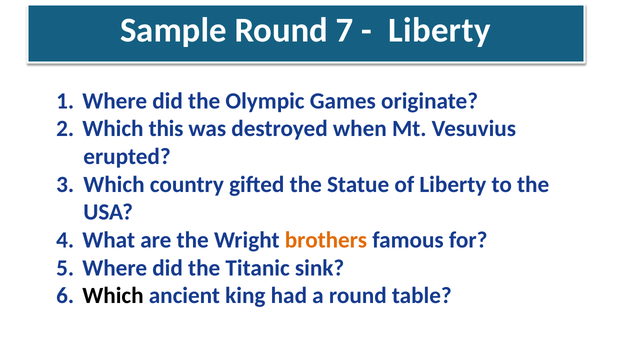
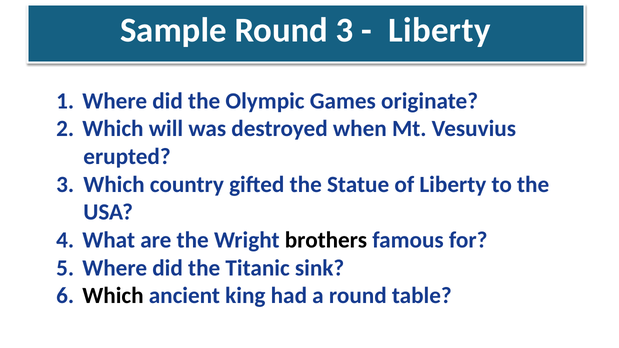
Round 7: 7 -> 3 (345, 30)
this: this -> will (166, 129)
brothers colour: orange -> black (326, 240)
